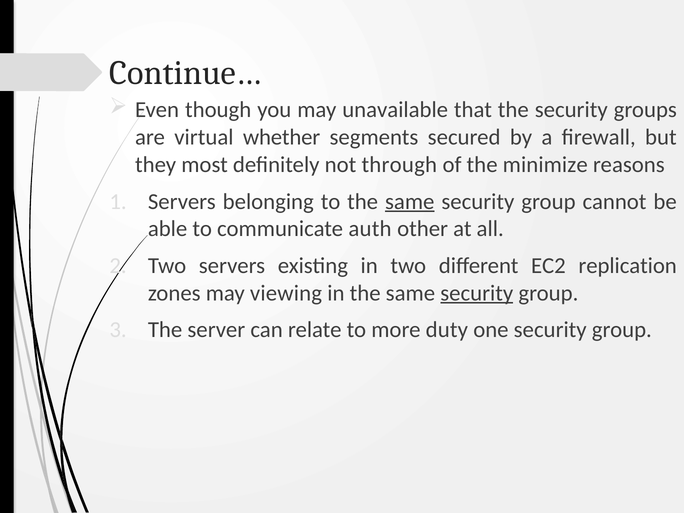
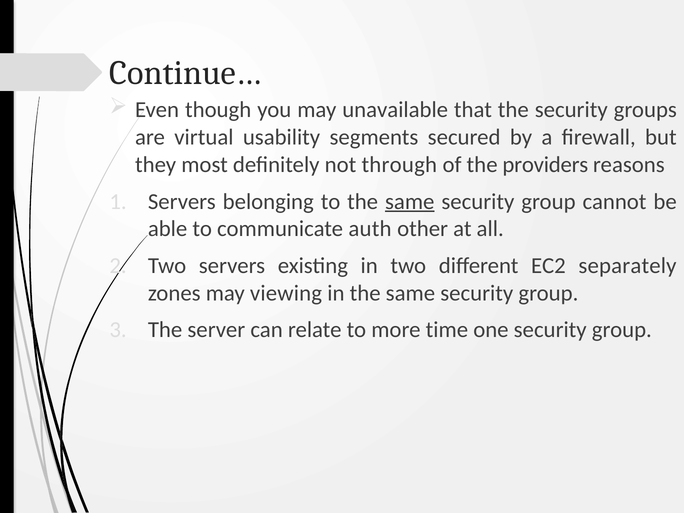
whether: whether -> usability (282, 137)
minimize: minimize -> providers (545, 165)
replication: replication -> separately (627, 266)
security underline: present -> none (477, 293)
duty: duty -> time (447, 330)
